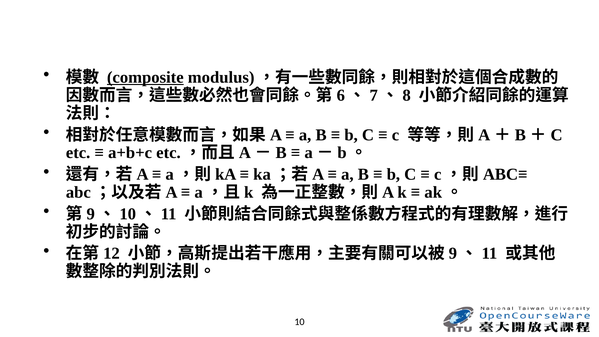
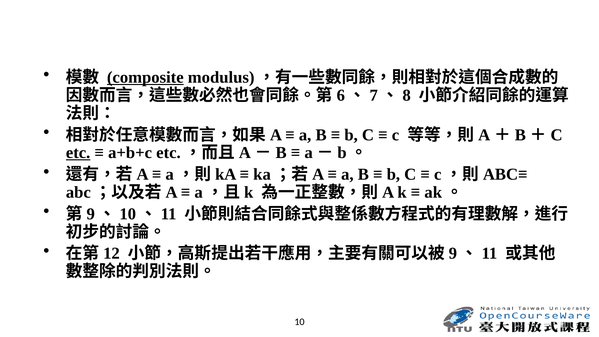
etc underline: none -> present (78, 153)
